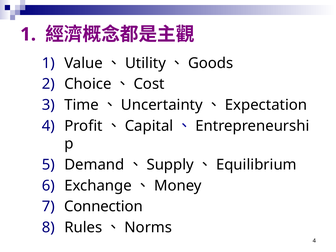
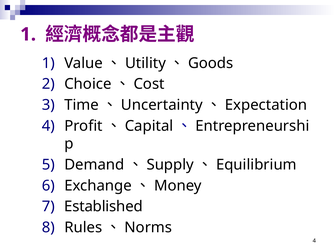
Connection: Connection -> Established (103, 207)
